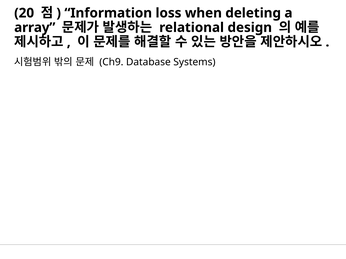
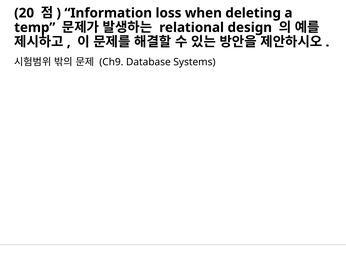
array: array -> temp (35, 28)
